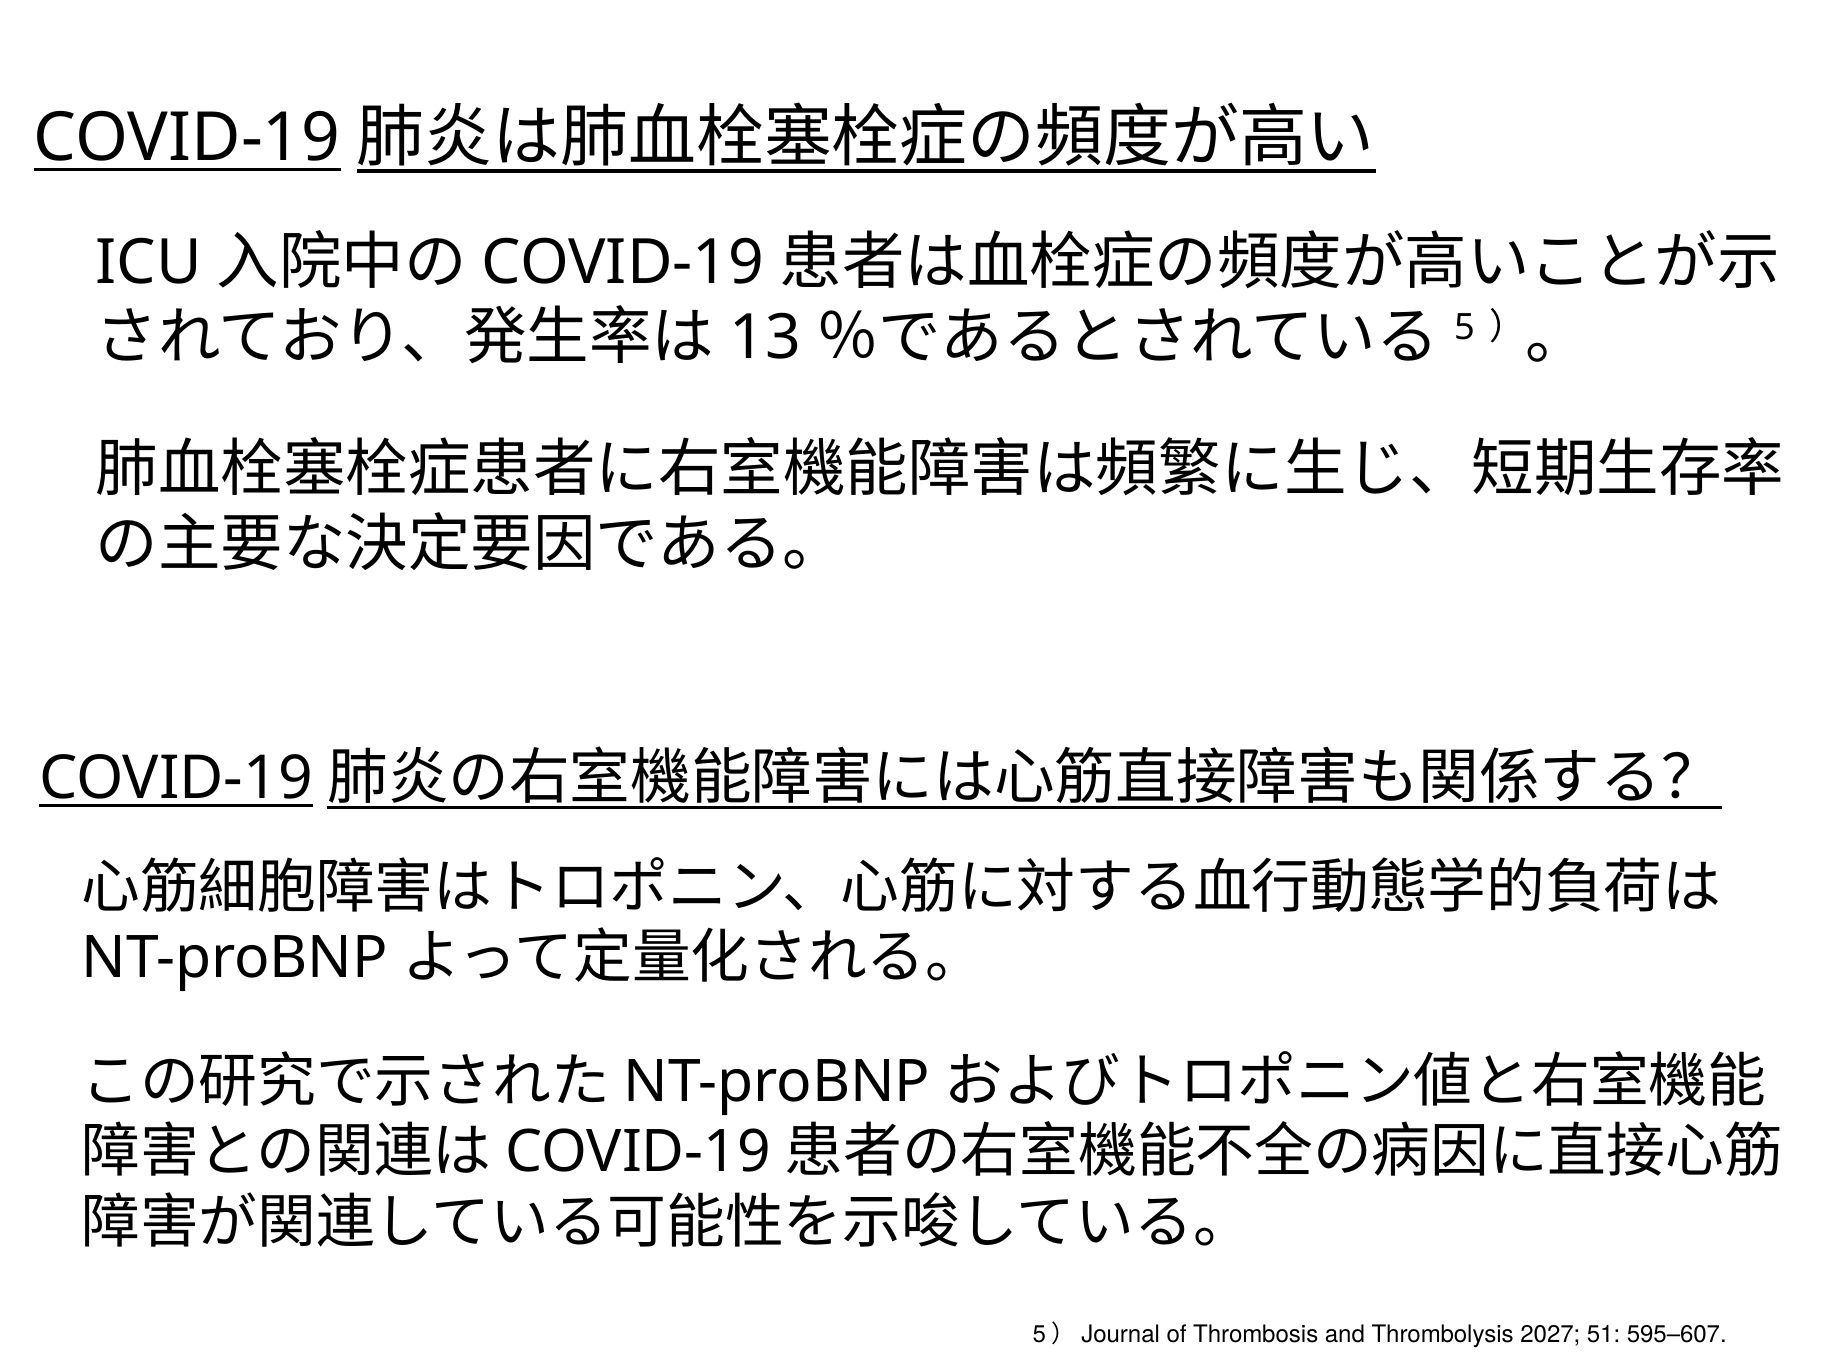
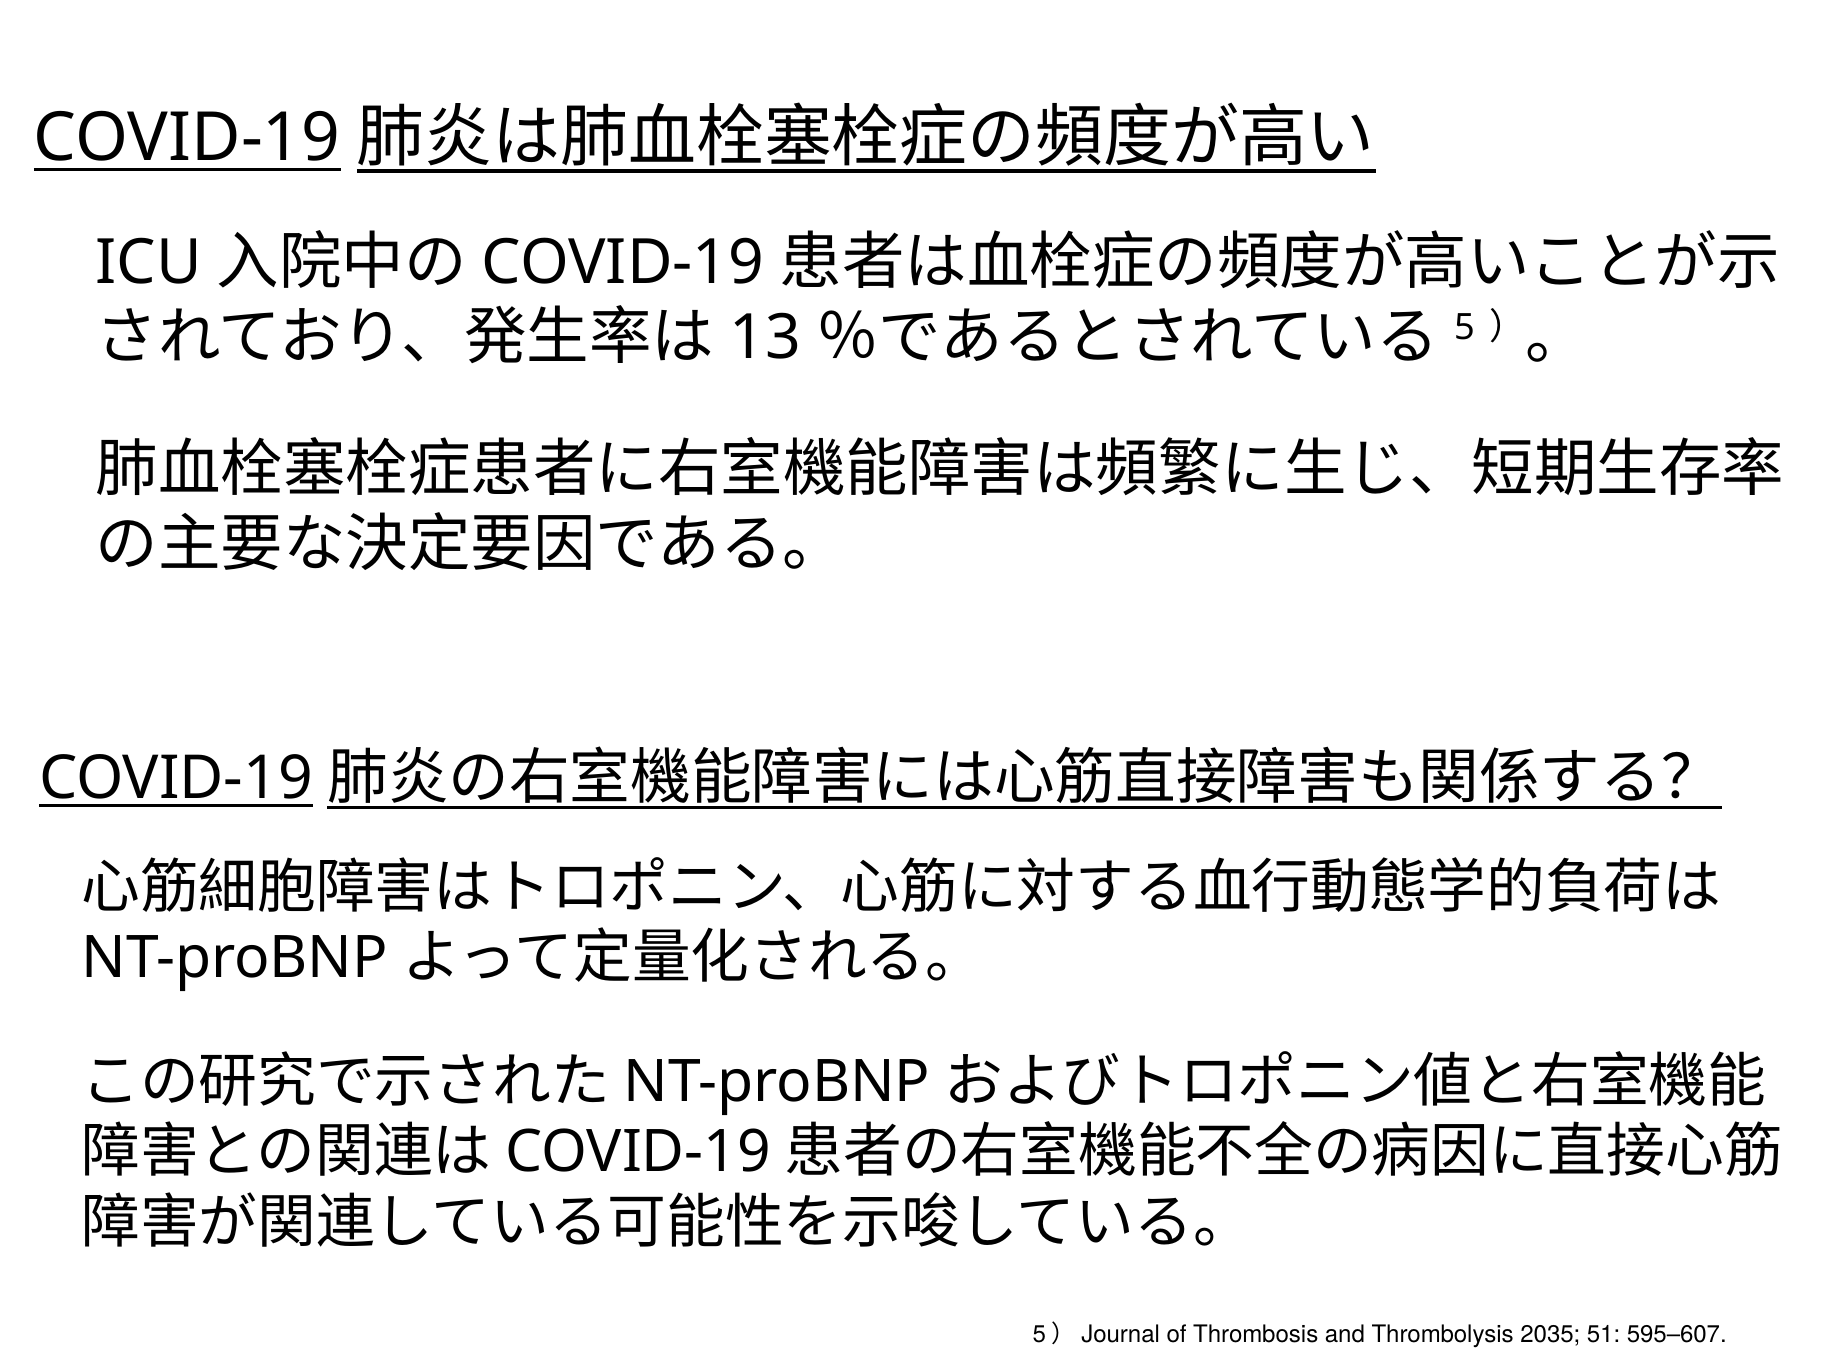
2027: 2027 -> 2035 (1550, 1334)
